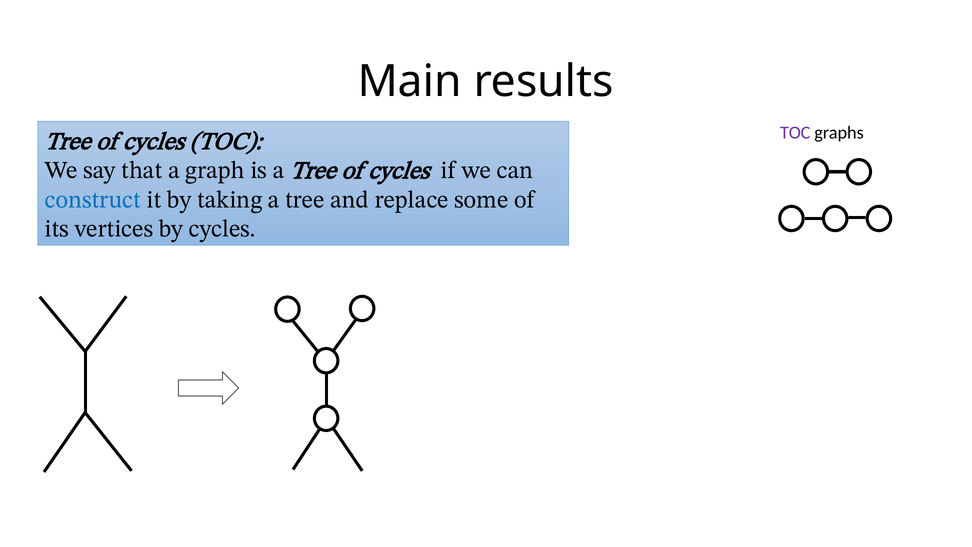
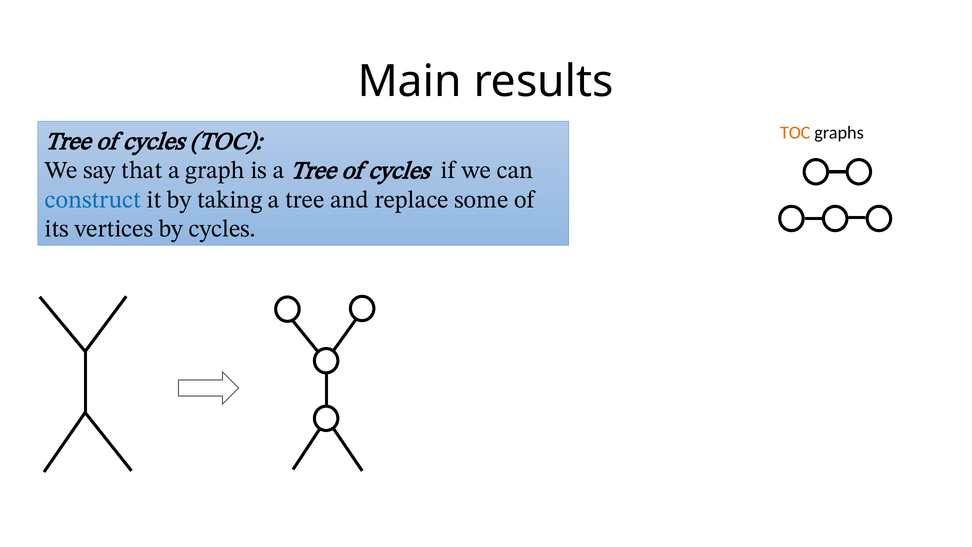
TOC colour: purple -> orange (795, 133)
